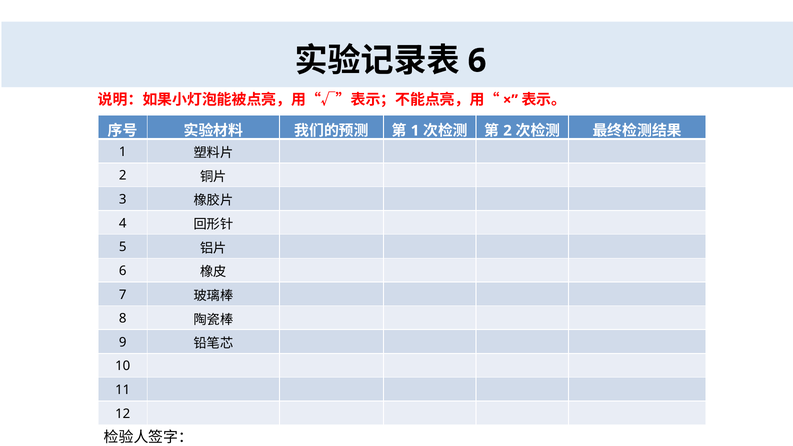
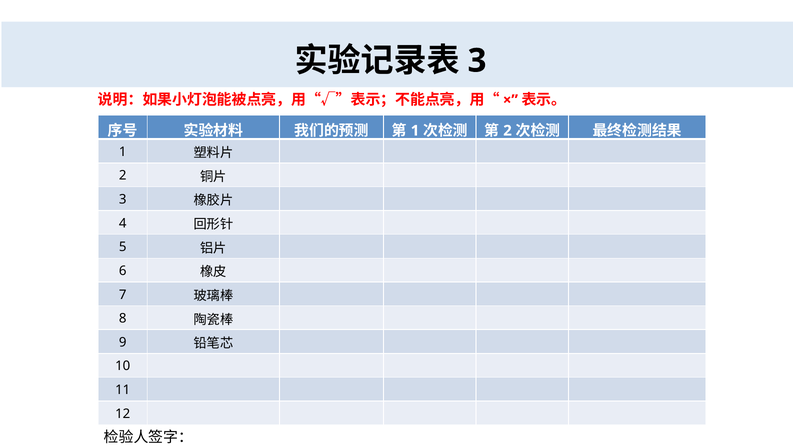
6: 6 -> 3 (477, 61)
